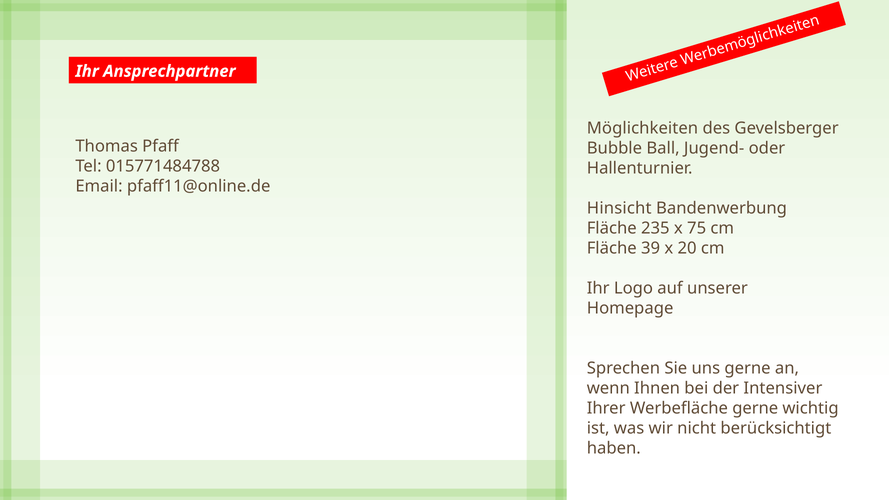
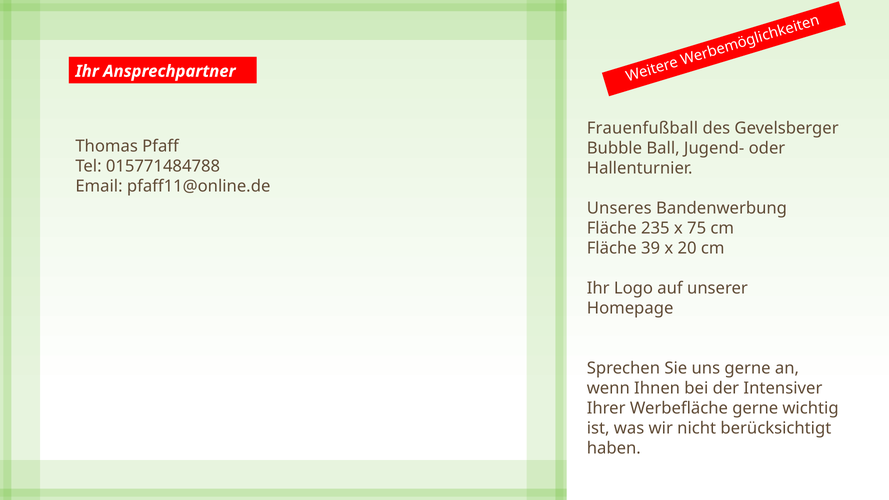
Möglichkeiten: Möglichkeiten -> Frauenfußball (642, 128)
Hinsicht: Hinsicht -> Unseres (619, 208)
